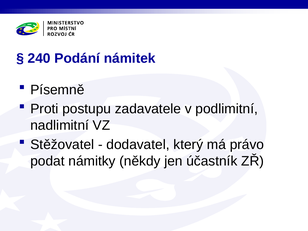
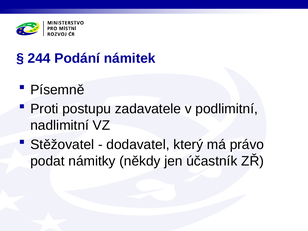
240: 240 -> 244 (39, 58)
